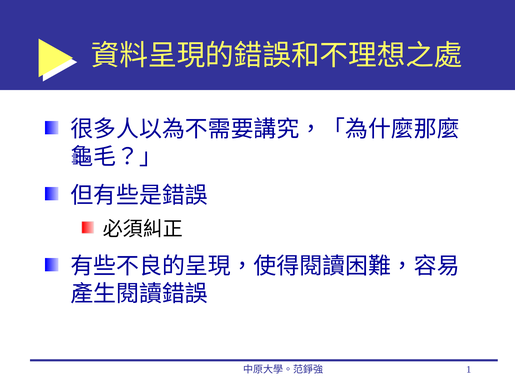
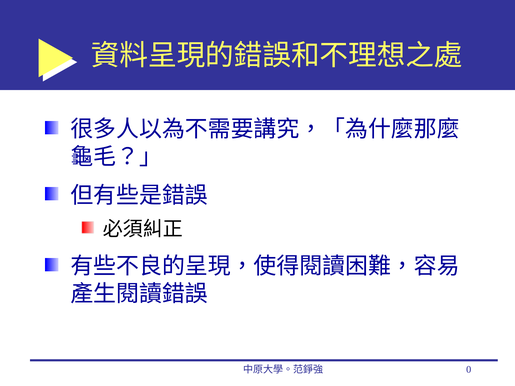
1: 1 -> 0 (469, 370)
